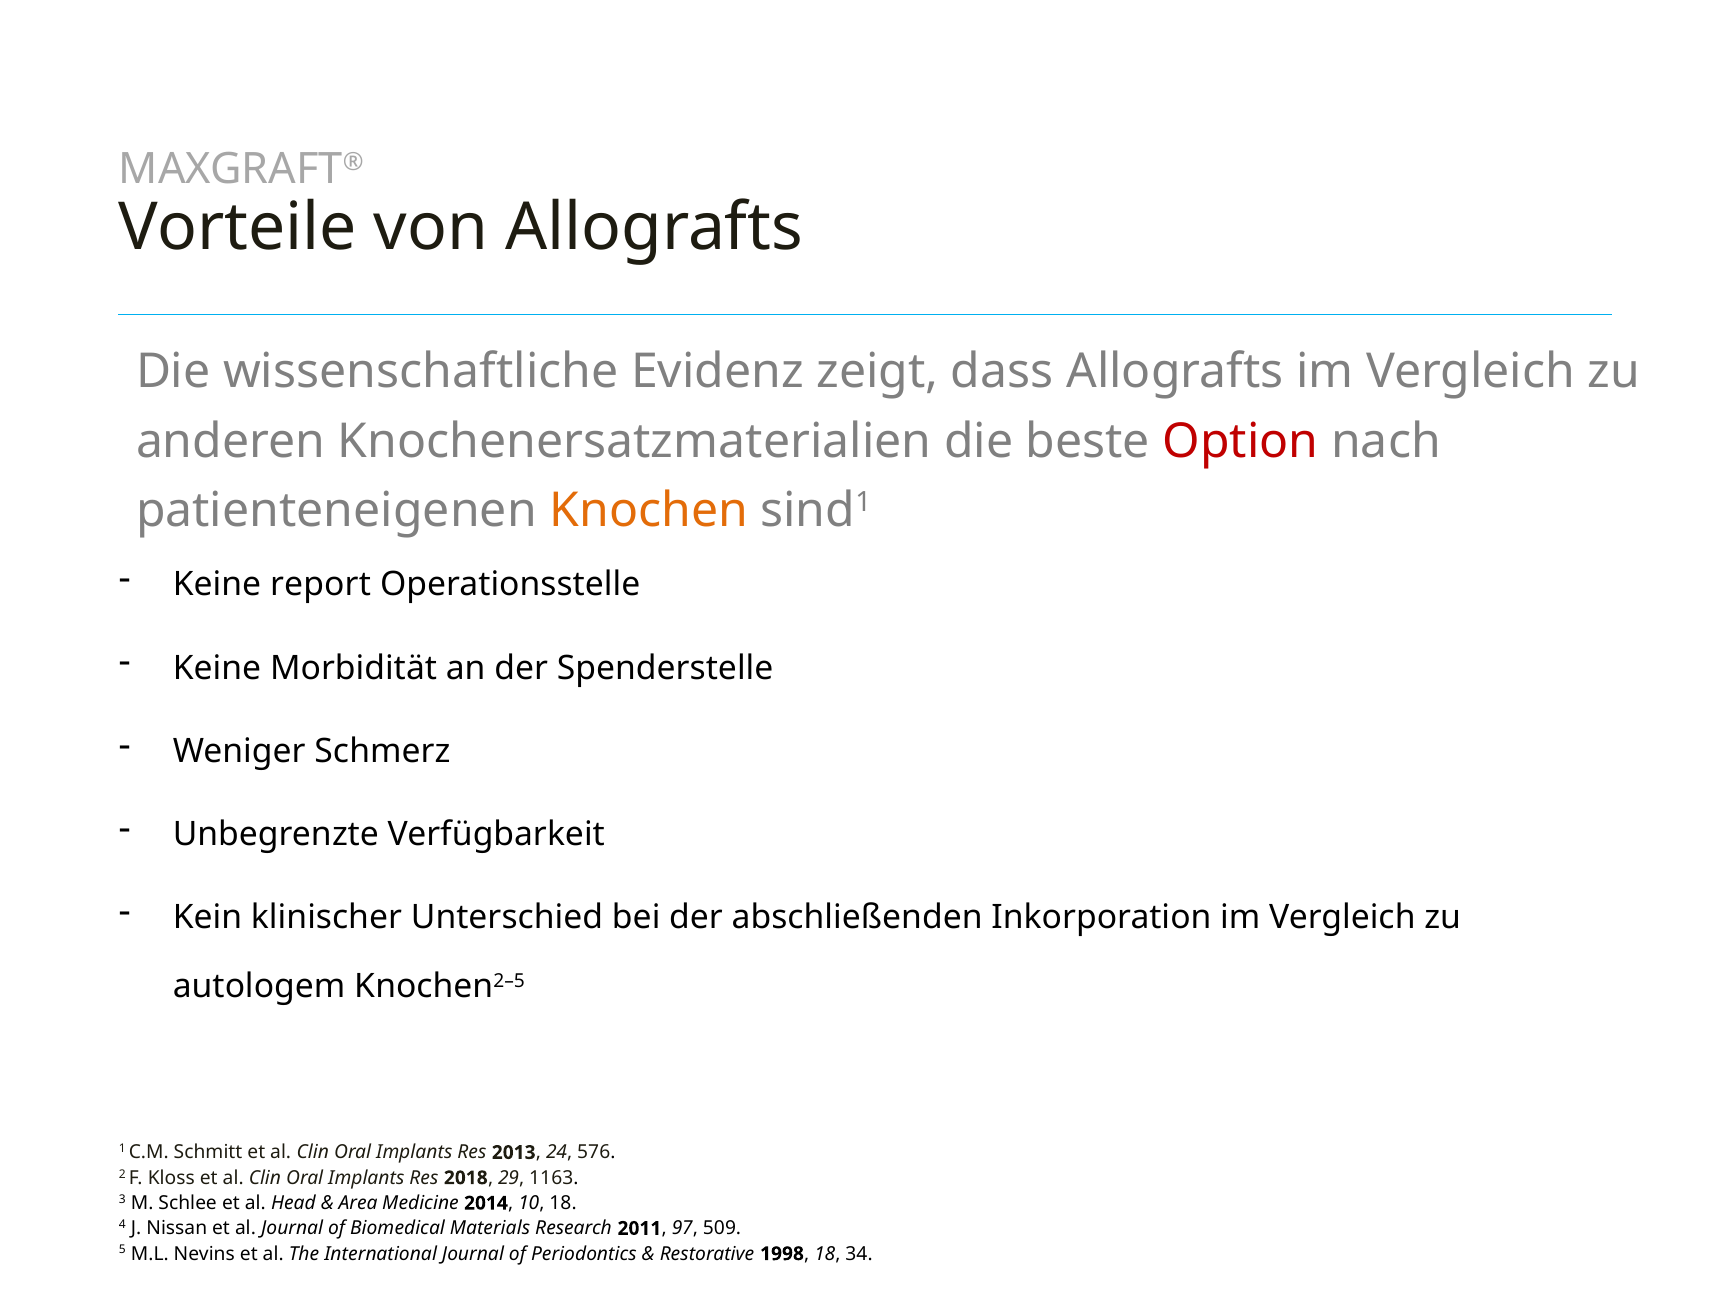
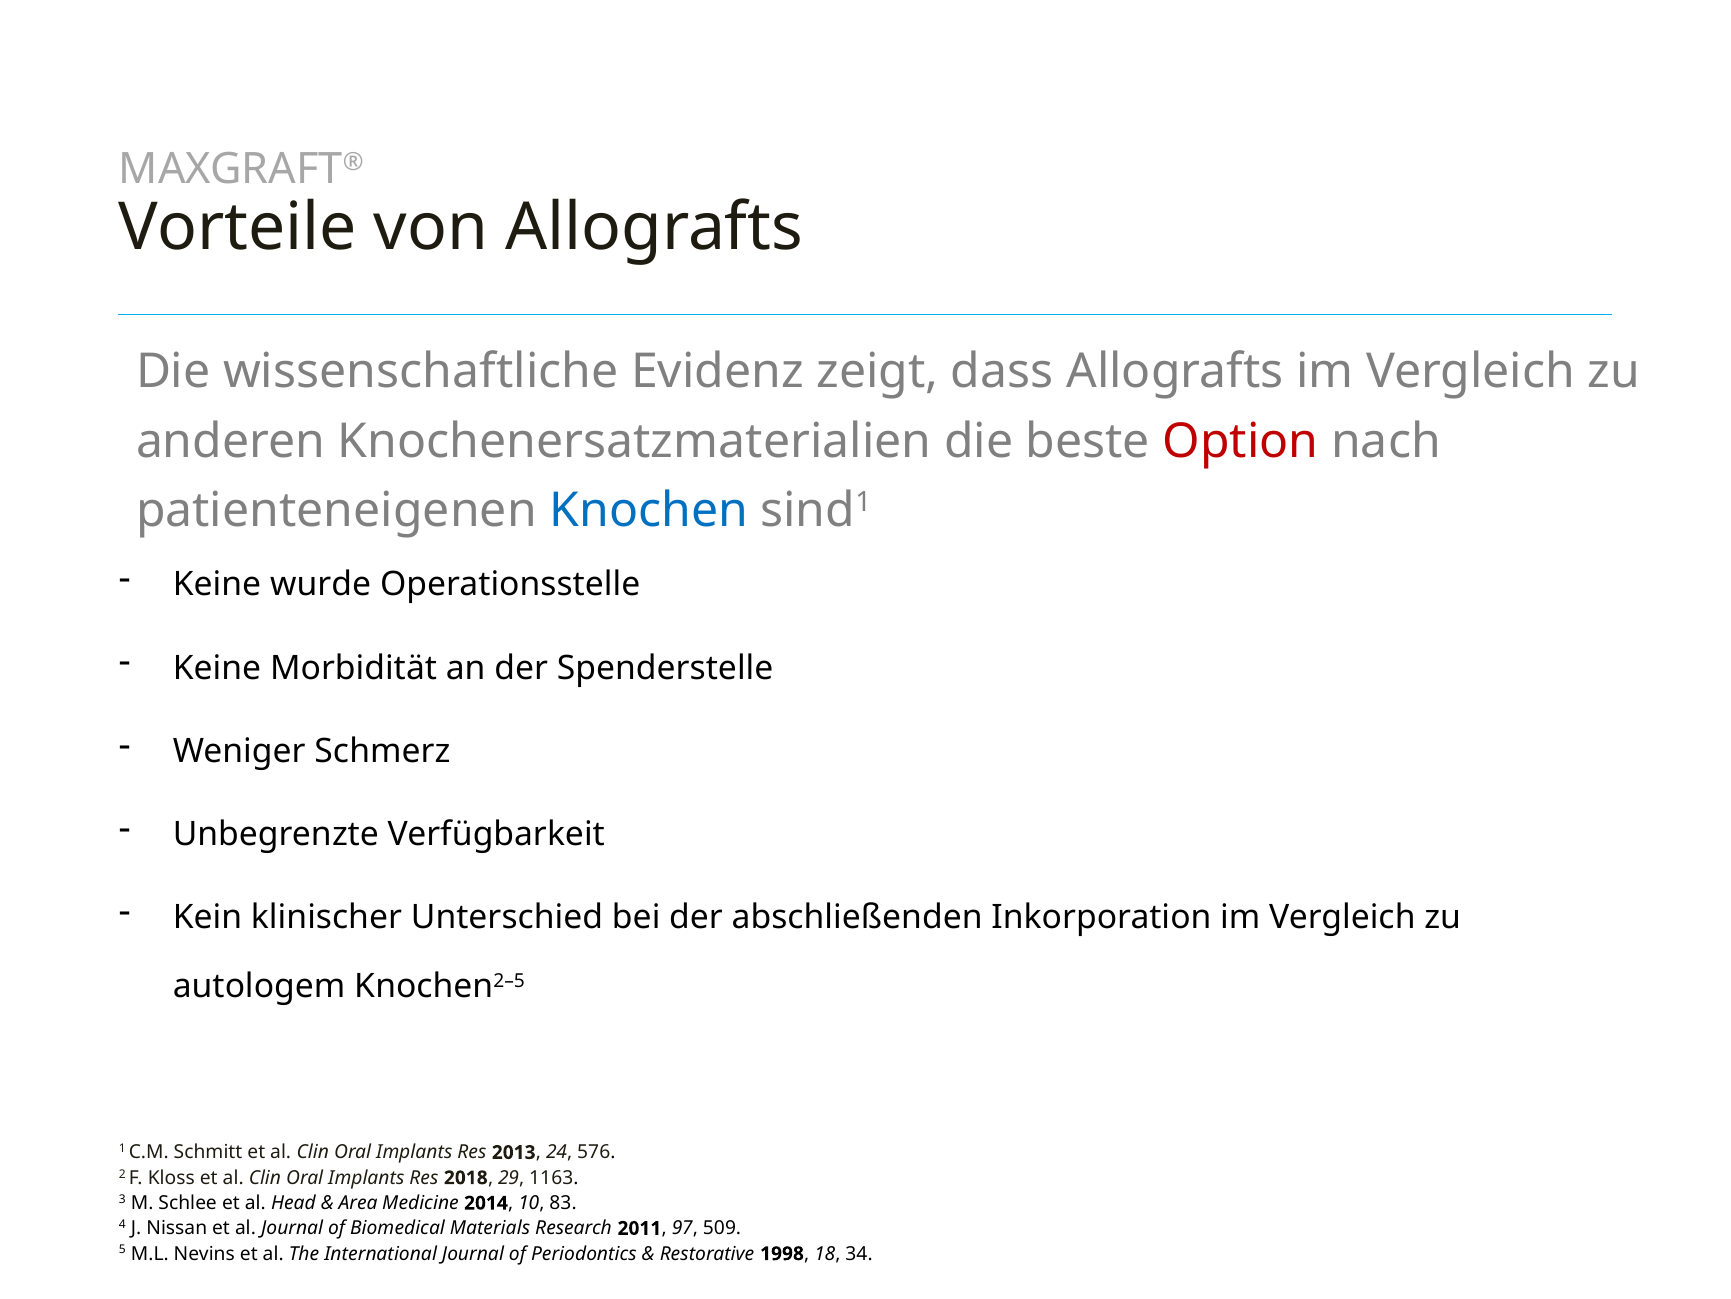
Knochen colour: orange -> blue (649, 510)
report: report -> wurde (321, 585)
10 18: 18 -> 83 (563, 1202)
